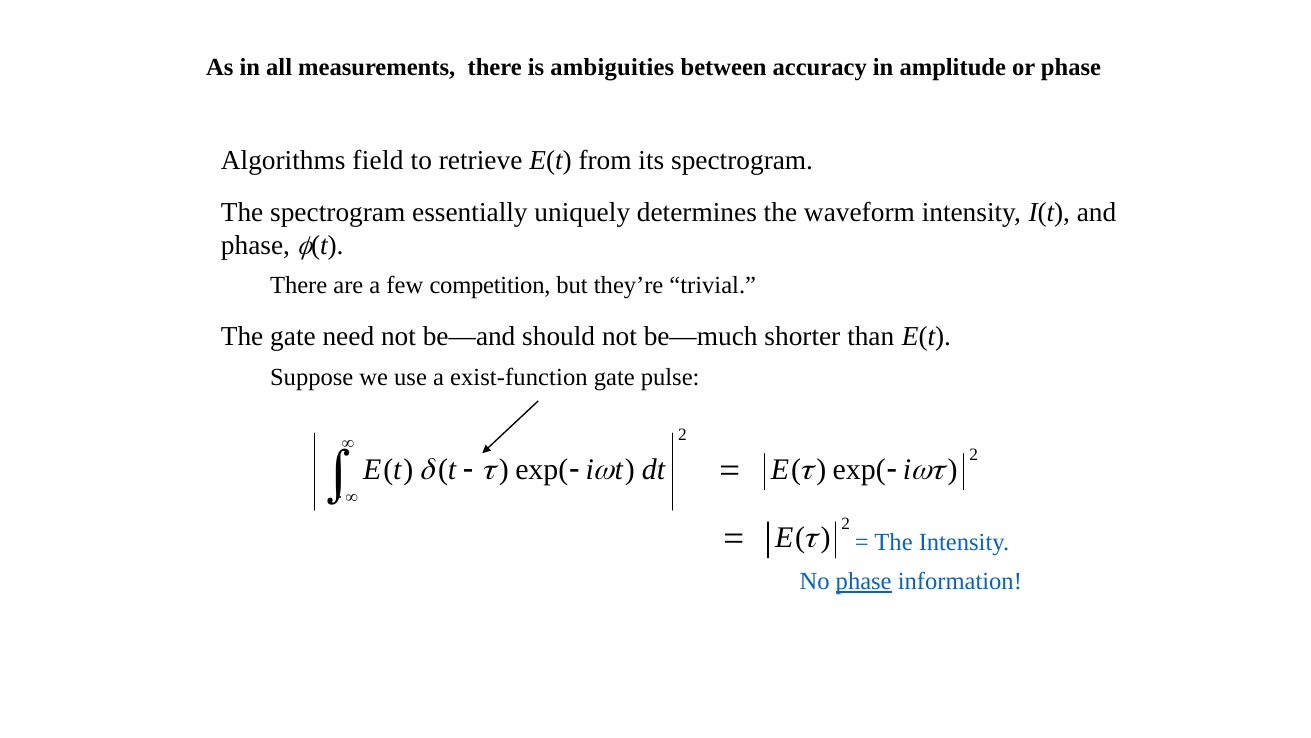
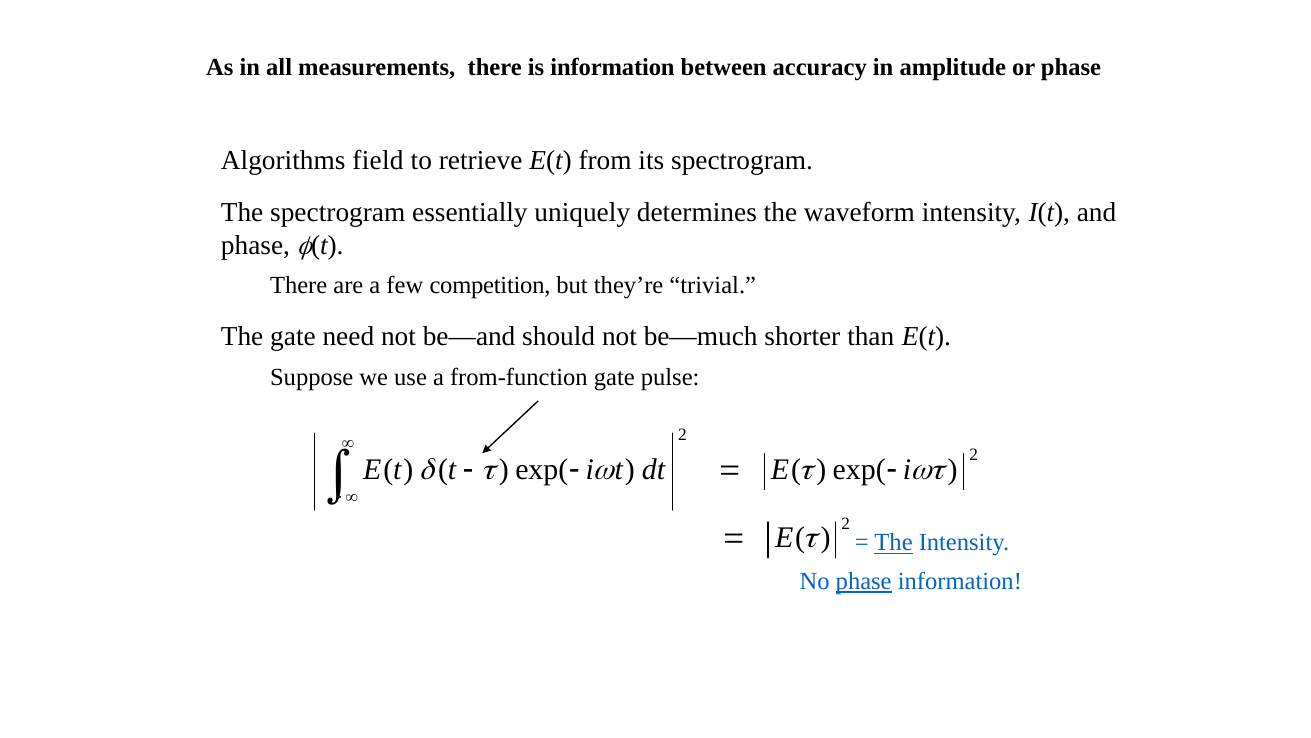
is ambiguities: ambiguities -> information (612, 68)
exist-function: exist-function -> from-function (519, 377)
The underline: none -> present (894, 542)
